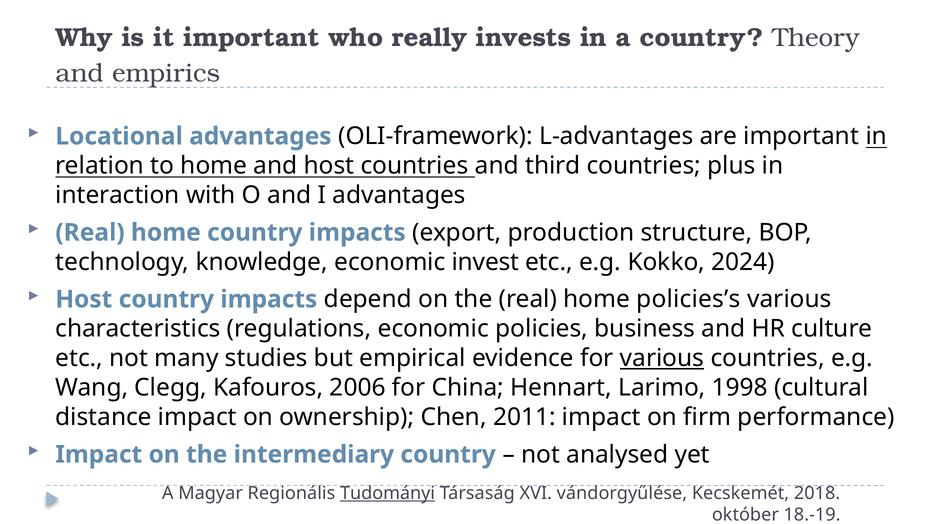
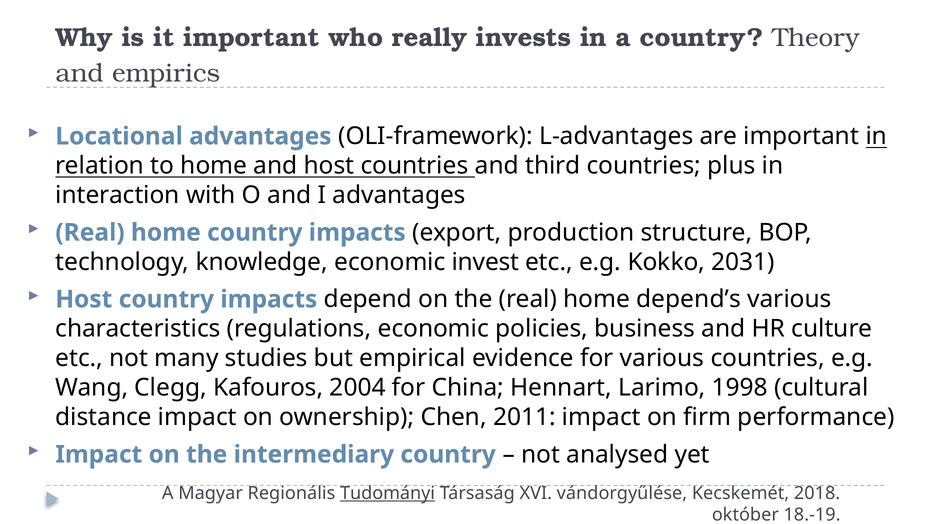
2024: 2024 -> 2031 (743, 262)
policies’s: policies’s -> depend’s (689, 299)
various underline: present -> none (662, 358)
2006: 2006 -> 2004 (358, 388)
